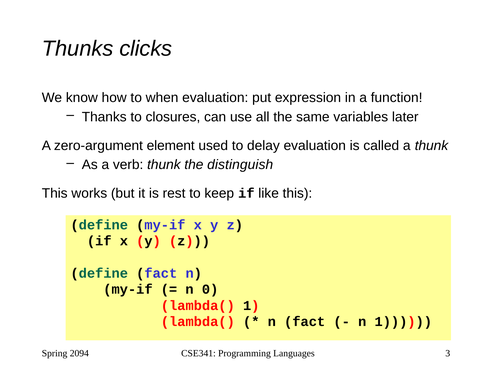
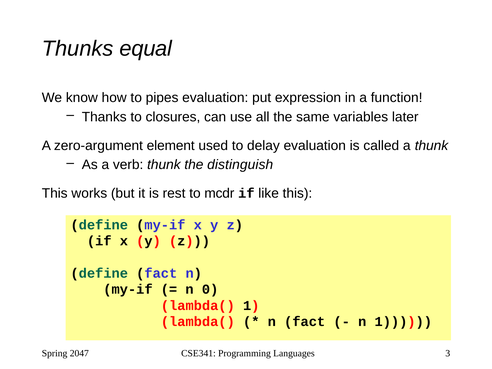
clicks: clicks -> equal (146, 49)
when: when -> pipes (162, 98)
keep: keep -> mcdr (219, 193)
2094: 2094 -> 2047 (79, 353)
